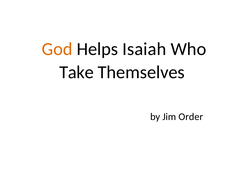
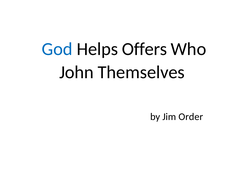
God colour: orange -> blue (57, 49)
Isaiah: Isaiah -> Offers (144, 49)
Take: Take -> John (76, 72)
